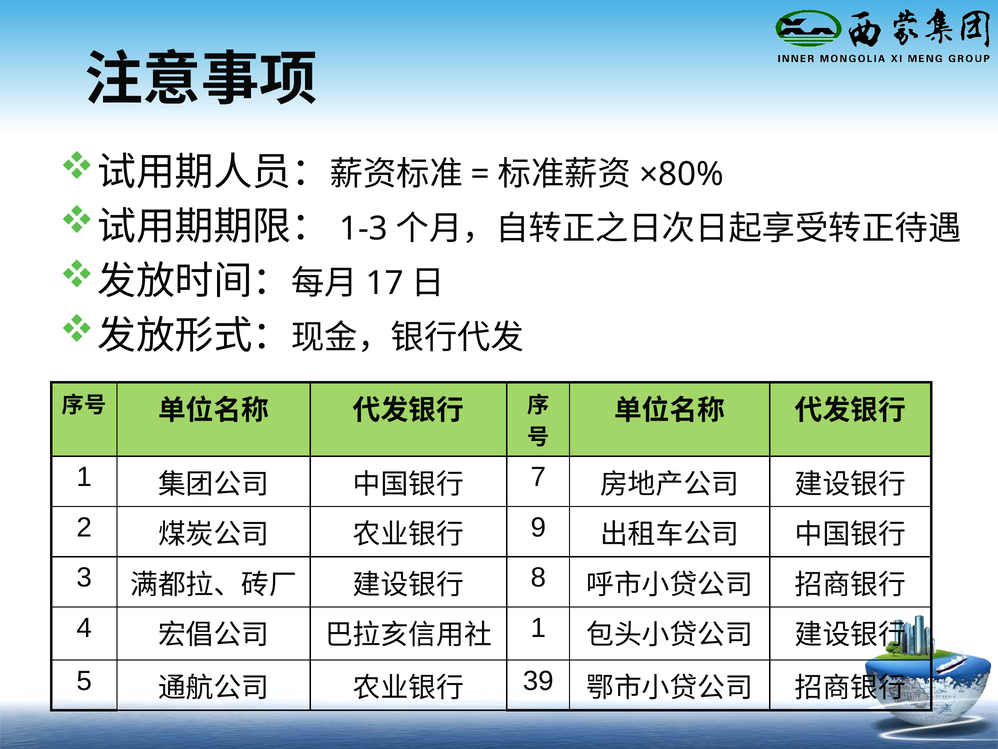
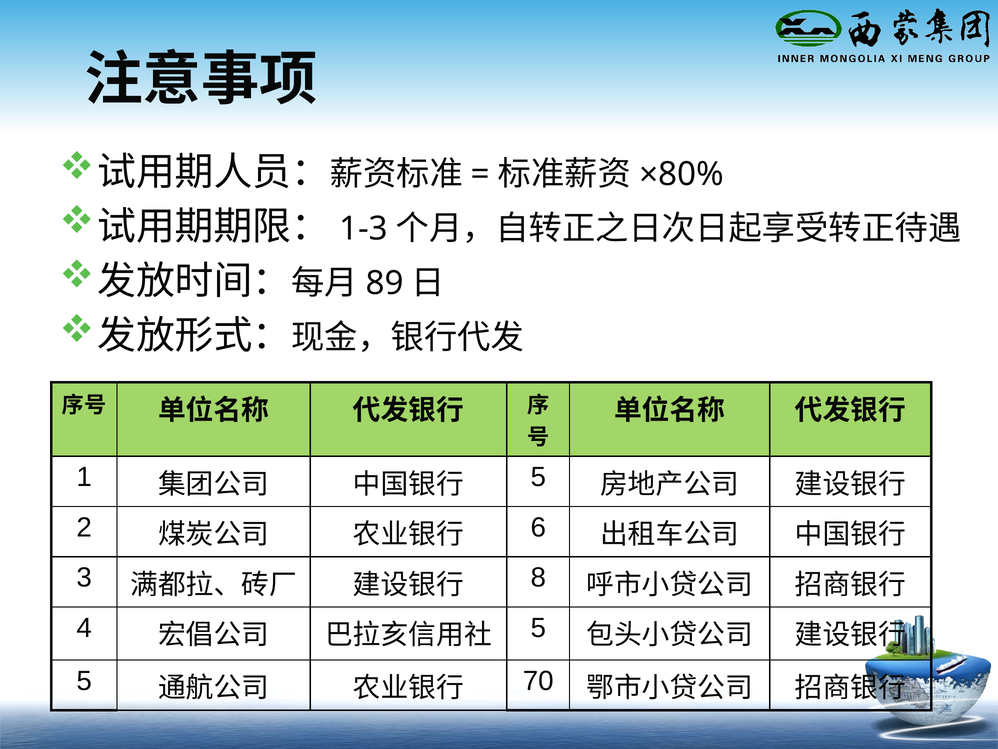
17: 17 -> 89 (385, 283)
7: 7 -> 5 (538, 477)
9: 9 -> 6 (538, 527)
1: 1 -> 5 (538, 628)
39: 39 -> 70 (538, 680)
